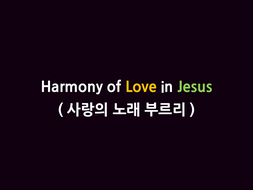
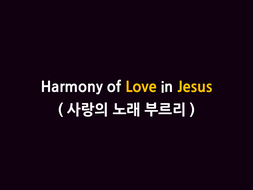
Jesus colour: light green -> yellow (195, 87)
